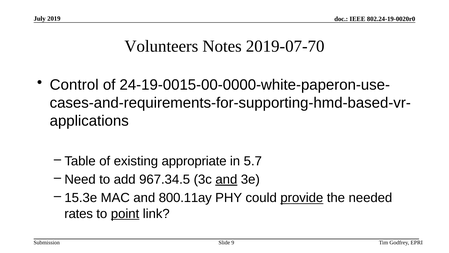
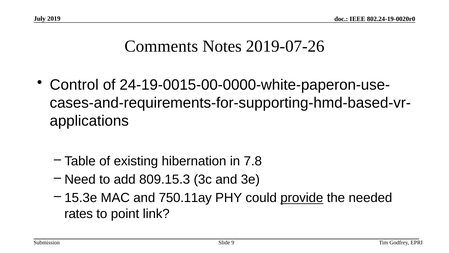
Volunteers: Volunteers -> Comments (161, 46)
2019-07-70: 2019-07-70 -> 2019-07-26 (285, 46)
appropriate: appropriate -> hibernation (194, 161)
5.7: 5.7 -> 7.8 (253, 161)
967.34.5: 967.34.5 -> 809.15.3 (165, 179)
and underline: present -> none (226, 179)
800.11ay: 800.11ay -> 750.11ay (185, 198)
point underline: present -> none (125, 213)
